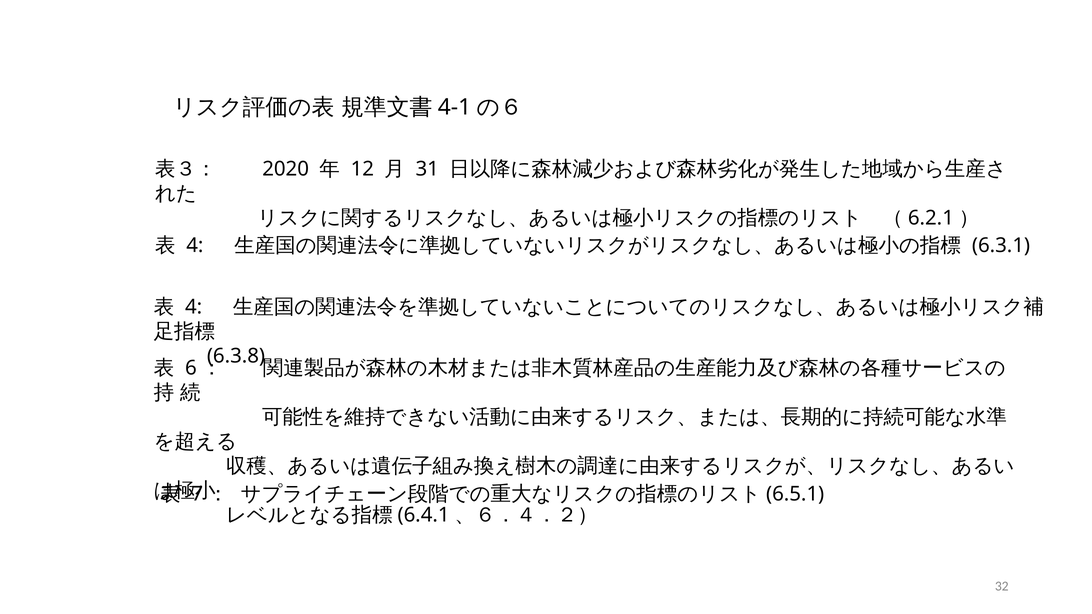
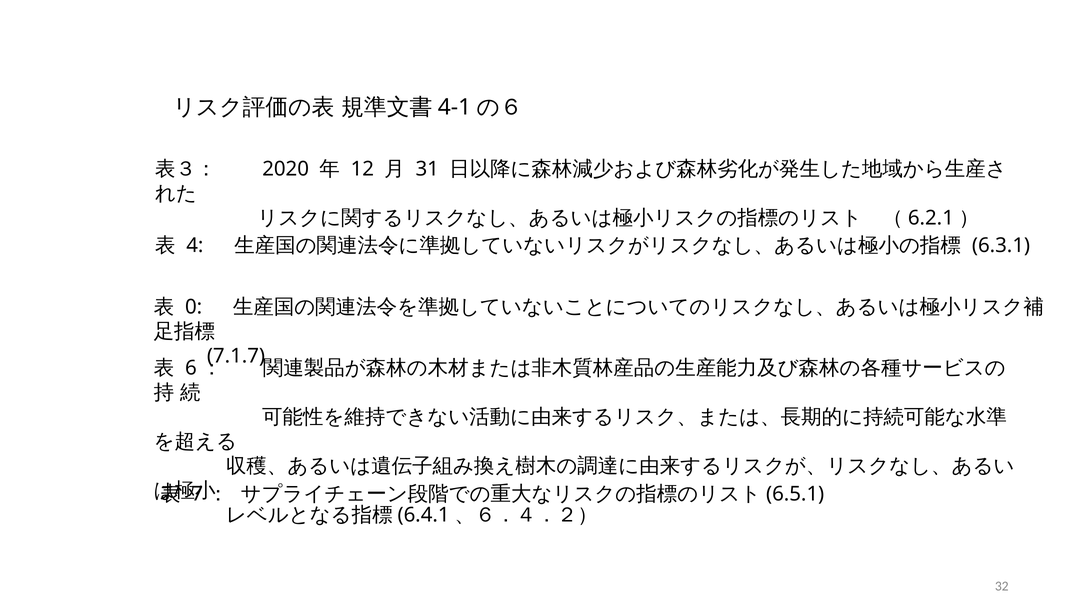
4: 4 -> 0 (194, 307)
6.3.8: 6.3.8 -> 7.1.7 (236, 356)
